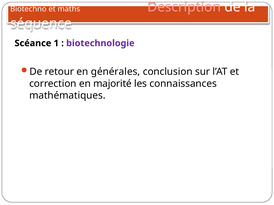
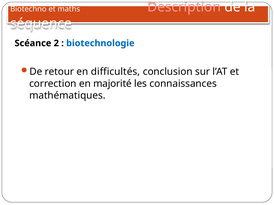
1: 1 -> 2 (56, 43)
biotechnologie colour: purple -> blue (100, 43)
générales: générales -> difficultés (116, 72)
